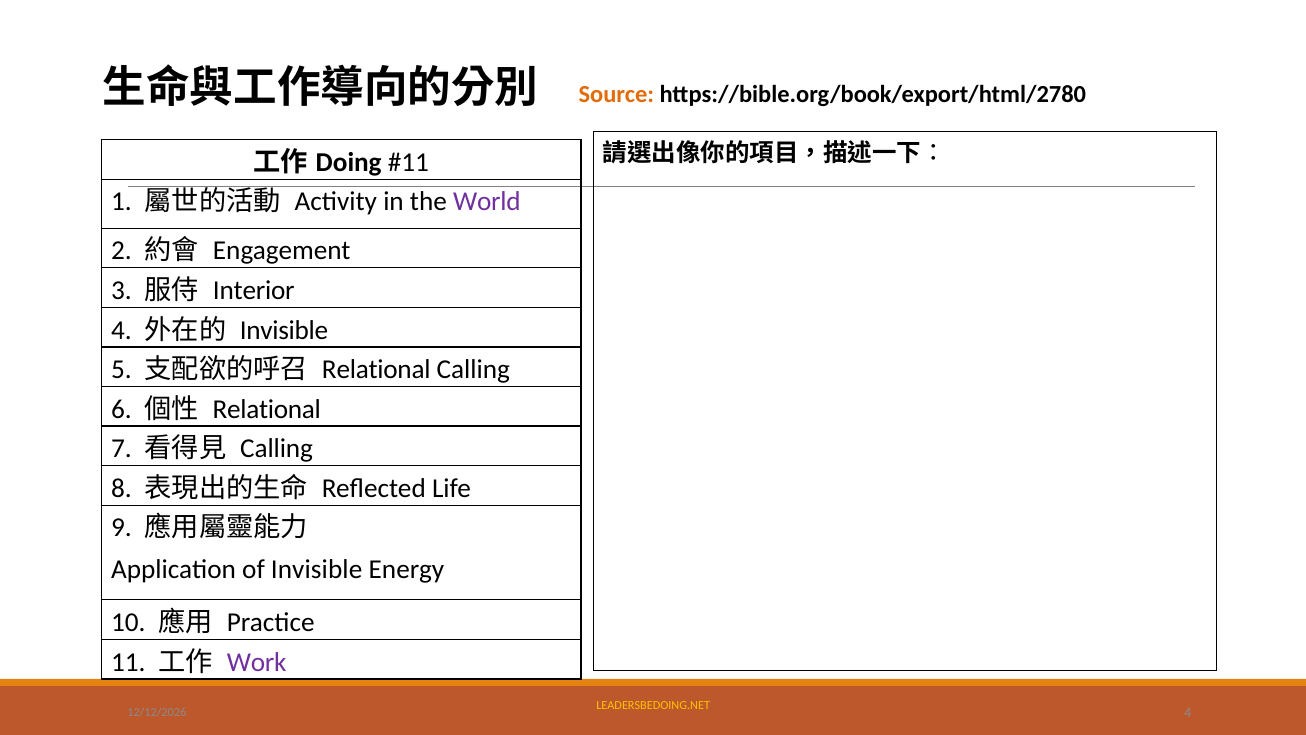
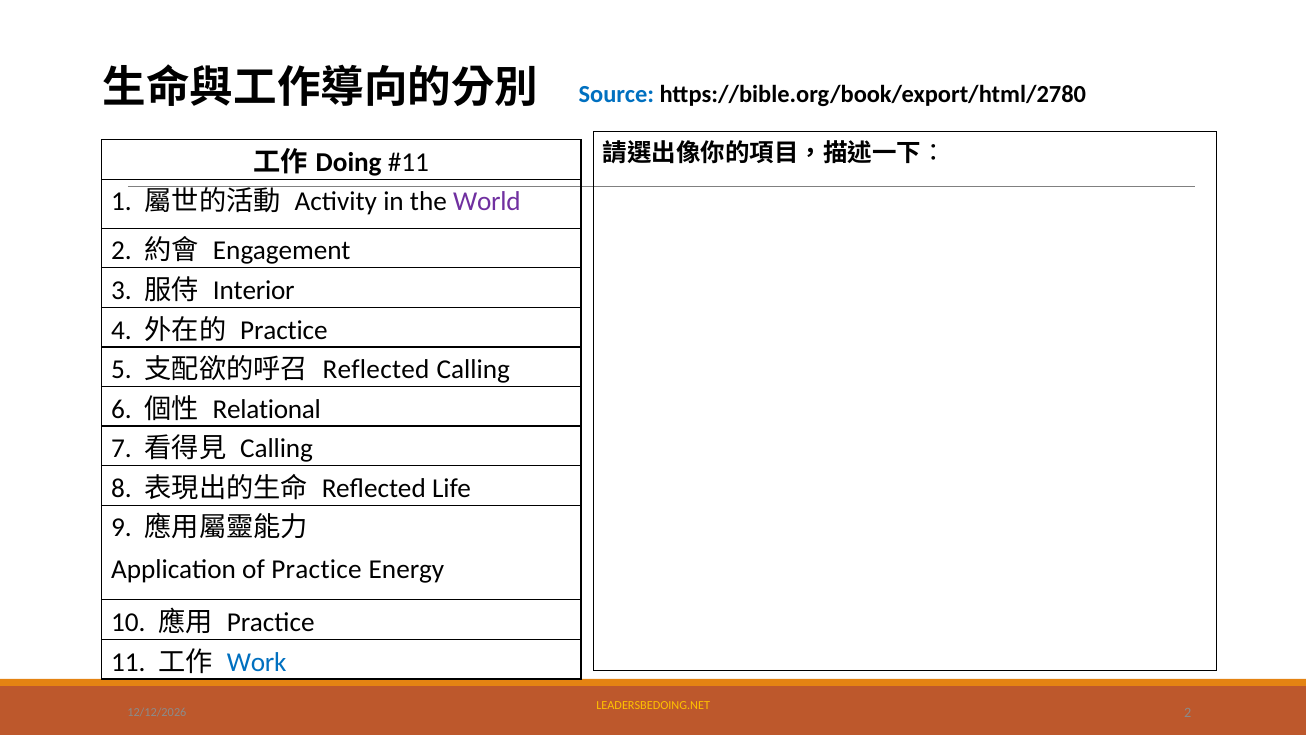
Source colour: orange -> blue (616, 95)
Invisible: Invisible -> Practice (284, 330)
Relational: Relational -> Reflected (376, 369)
of Invisible: Invisible -> Practice (317, 569)
Work colour: purple -> blue (257, 662)
4: 4 -> 2 (1188, 712)
